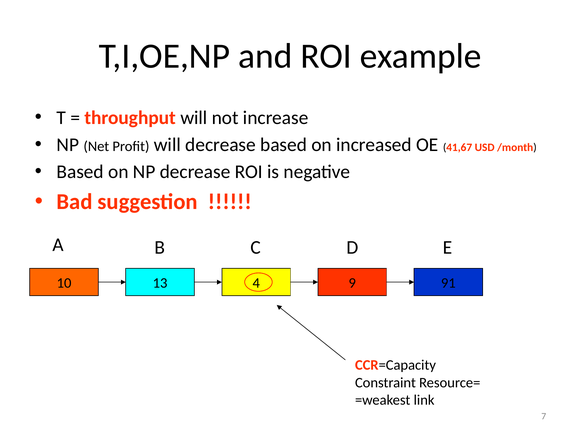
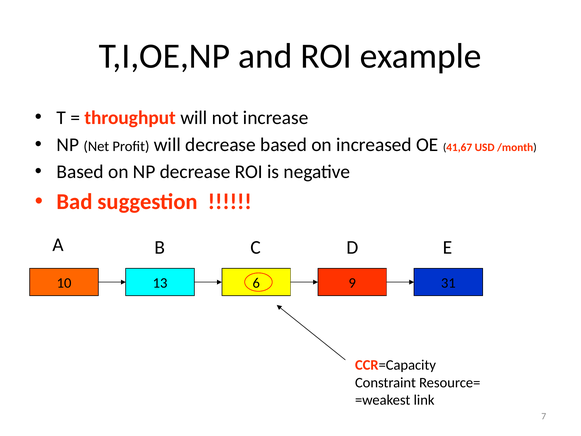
4: 4 -> 6 (256, 283)
91: 91 -> 31 (448, 283)
